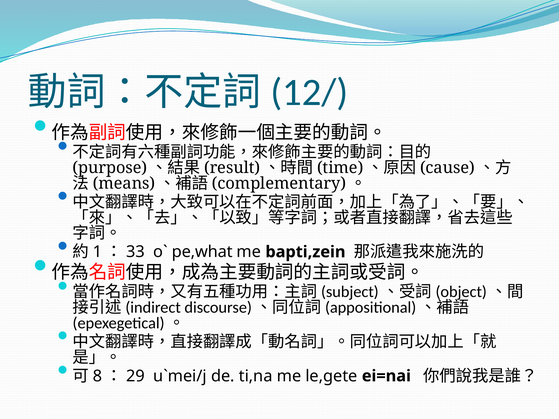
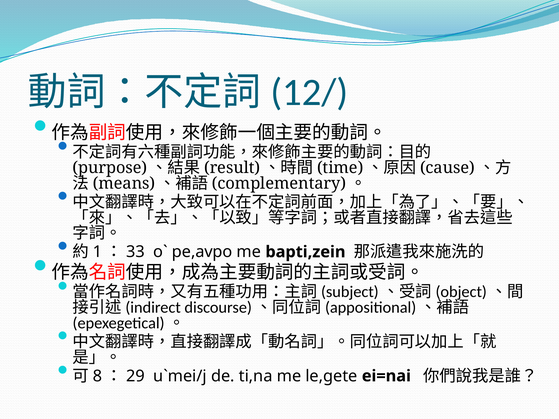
pe,what: pe,what -> pe,avpo (202, 252)
